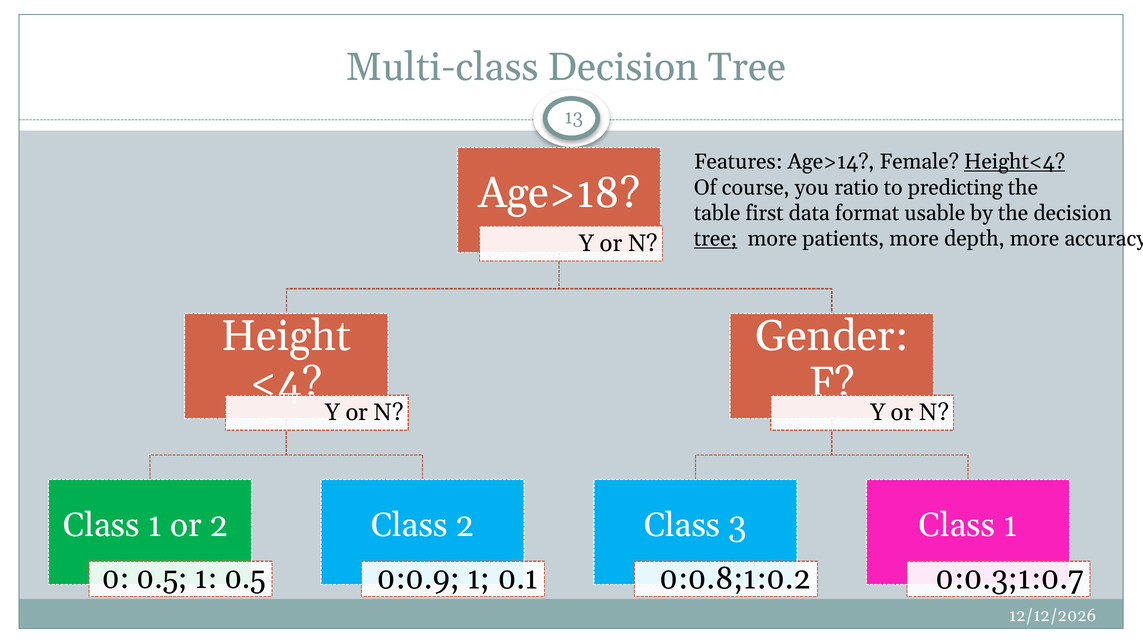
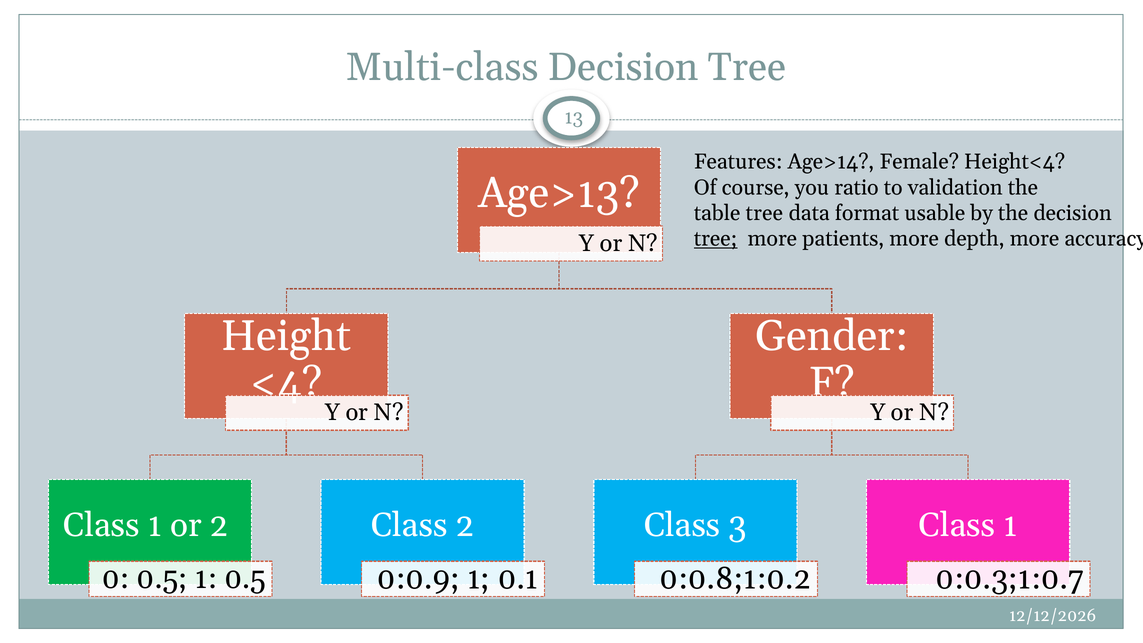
Height<4 underline: present -> none (1015, 162)
Age>18: Age>18 -> Age>13 (559, 193)
predicting: predicting -> validation (955, 187)
table first: first -> tree (764, 213)
